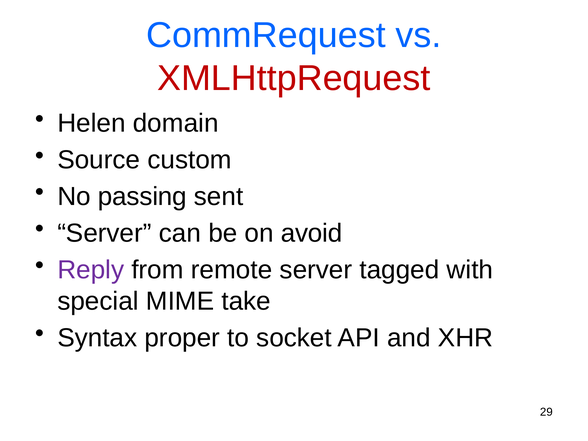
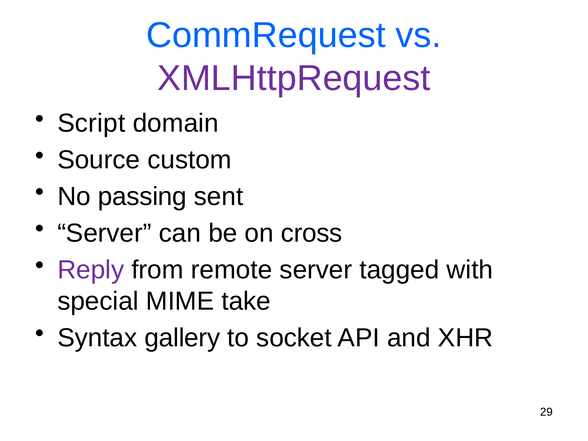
XMLHttpRequest colour: red -> purple (294, 78)
Helen: Helen -> Script (91, 123)
avoid: avoid -> cross (312, 233)
proper: proper -> gallery (182, 338)
